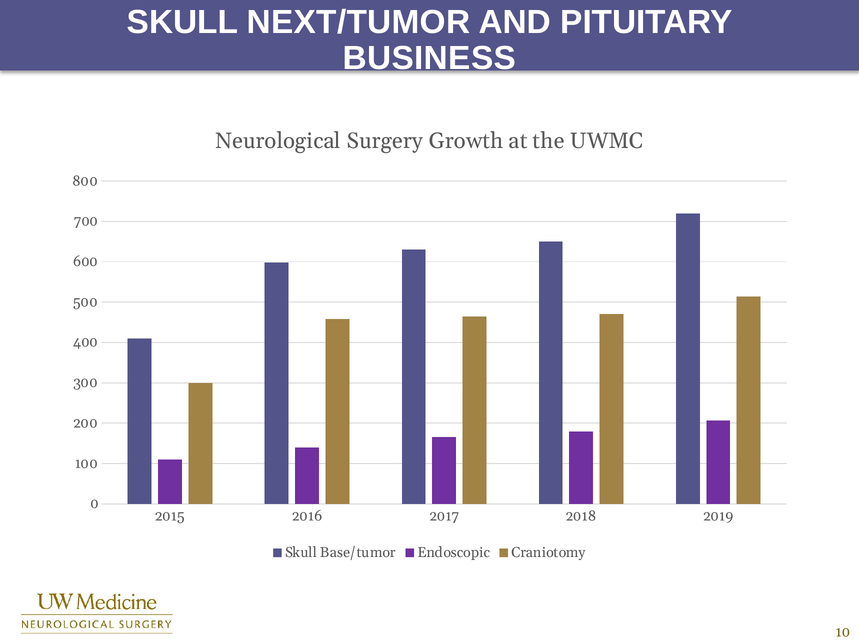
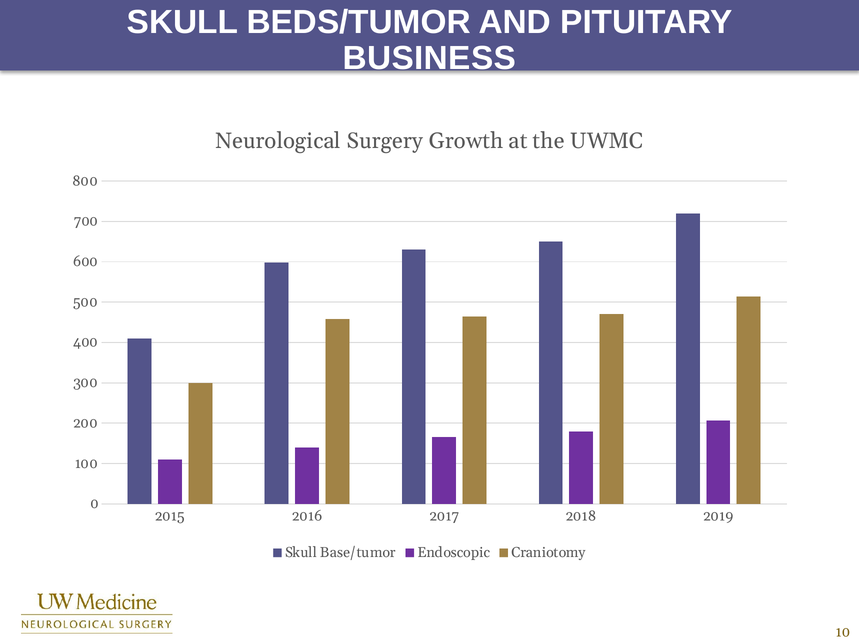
NEXT/TUMOR: NEXT/TUMOR -> BEDS/TUMOR (359, 22)
